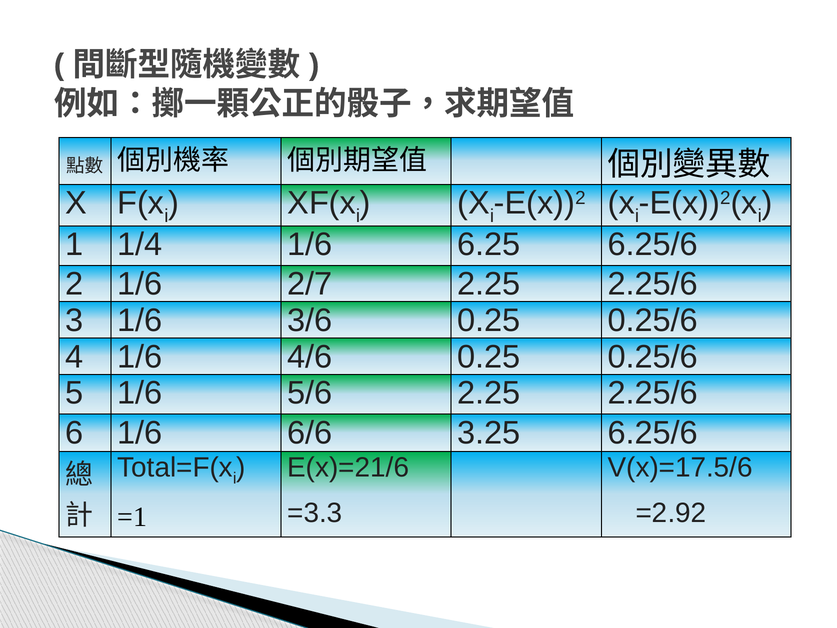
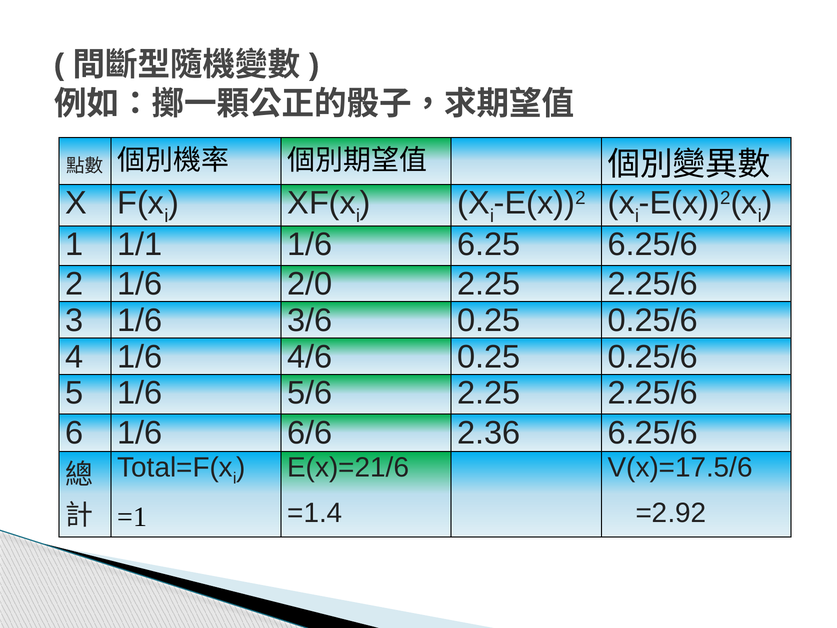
1/4: 1/4 -> 1/1 (140, 245)
2/7: 2/7 -> 2/0 (310, 284)
3.25: 3.25 -> 2.36 (489, 433)
=3.3: =3.3 -> =1.4 (315, 513)
